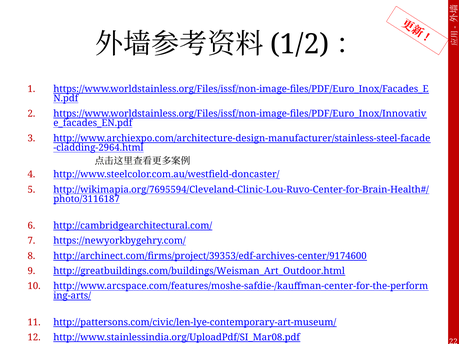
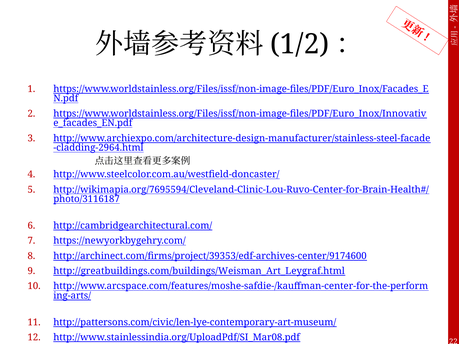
http://greatbuildings.com/buildings/Weisman_Art_Outdoor.html: http://greatbuildings.com/buildings/Weisman_Art_Outdoor.html -> http://greatbuildings.com/buildings/Weisman_Art_Leygraf.html (199, 271)
